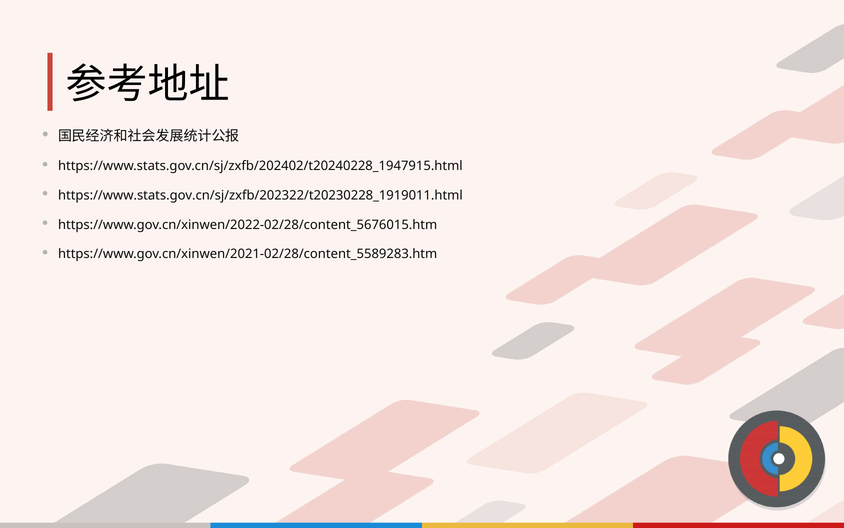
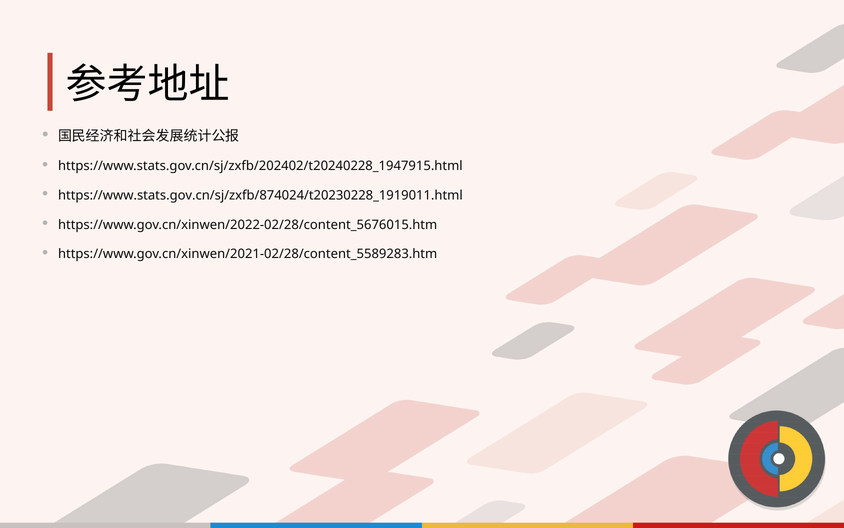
https://www.stats.gov.cn/sj/zxfb/202322/t20230228_1919011.html: https://www.stats.gov.cn/sj/zxfb/202322/t20230228_1919011.html -> https://www.stats.gov.cn/sj/zxfb/874024/t20230228_1919011.html (260, 195)
